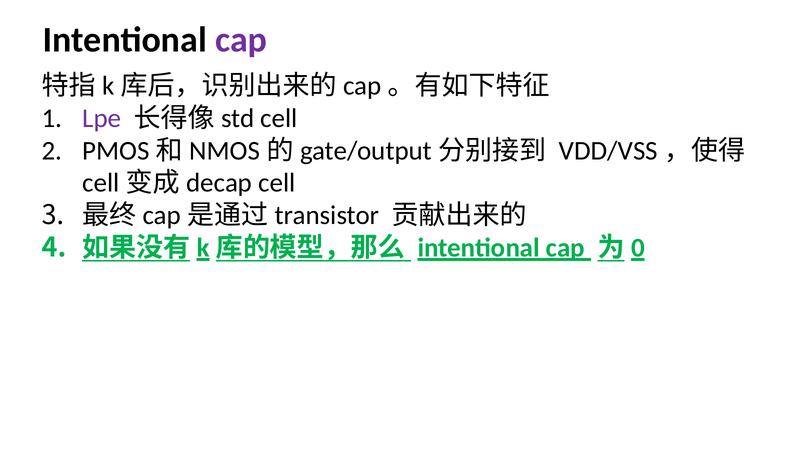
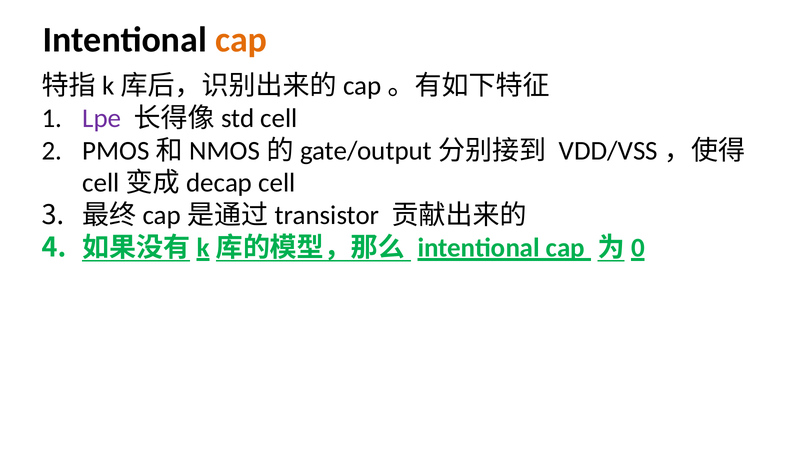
cap colour: purple -> orange (241, 40)
